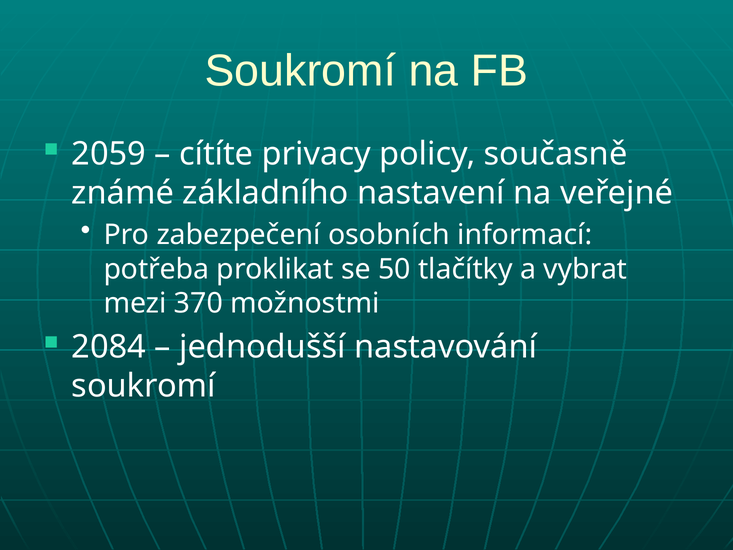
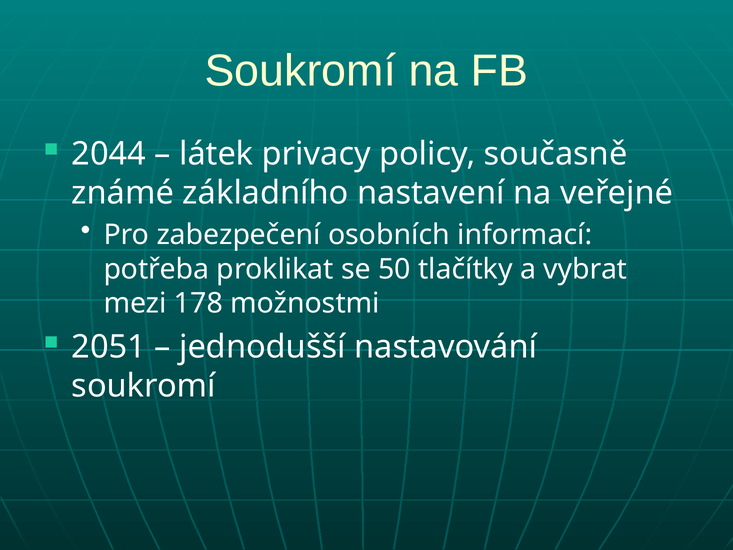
2059: 2059 -> 2044 (109, 154)
cítíte: cítíte -> látek (216, 154)
370: 370 -> 178 (198, 303)
2084: 2084 -> 2051 (109, 347)
